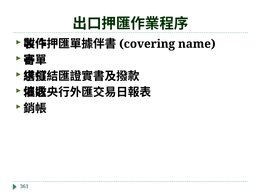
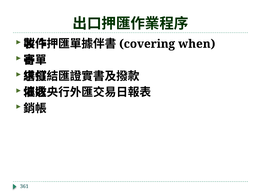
name: name -> when (197, 44)
